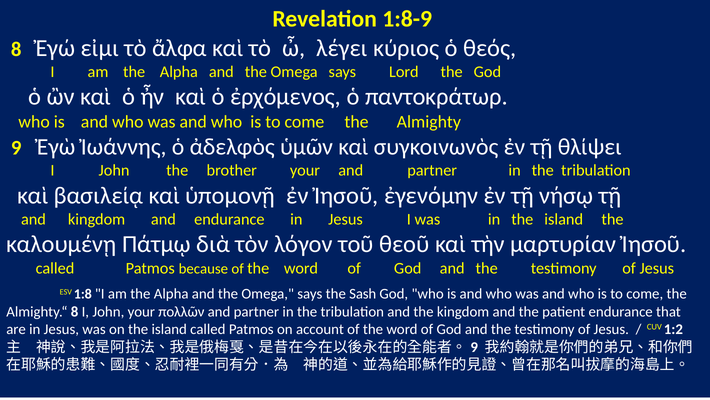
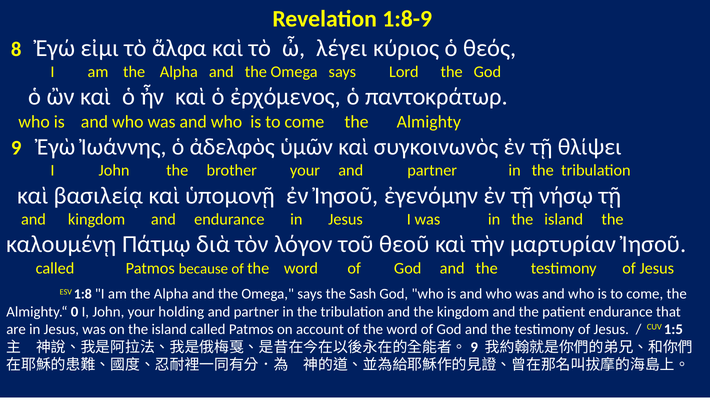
Almighty.“ 8: 8 -> 0 (75, 312)
πολλῶν: πολλῶν -> holding (181, 312)
1:2: 1:2 -> 1:5 (673, 330)
